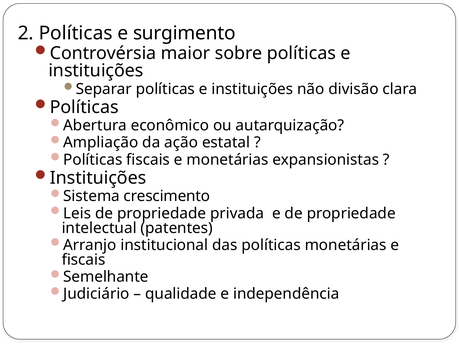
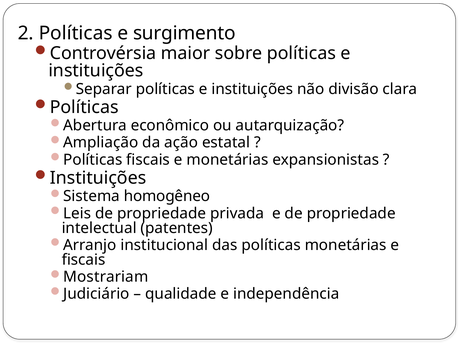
crescimento: crescimento -> homogêneo (167, 196)
Semelhante: Semelhante -> Mostrariam (106, 277)
